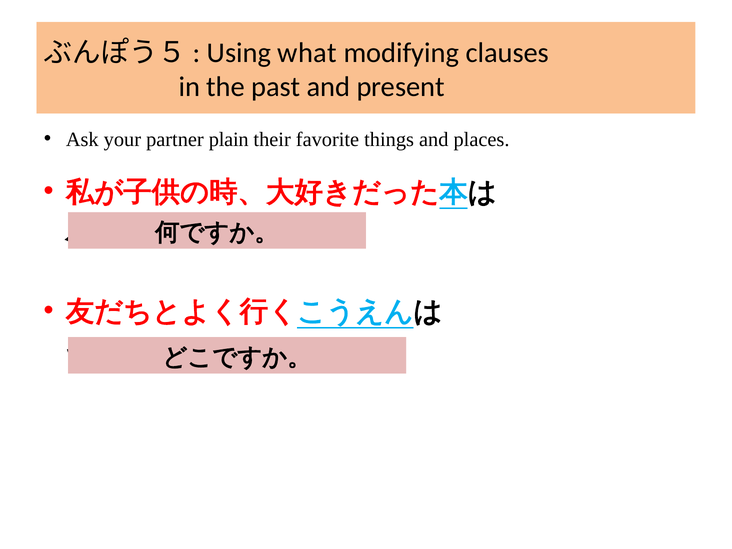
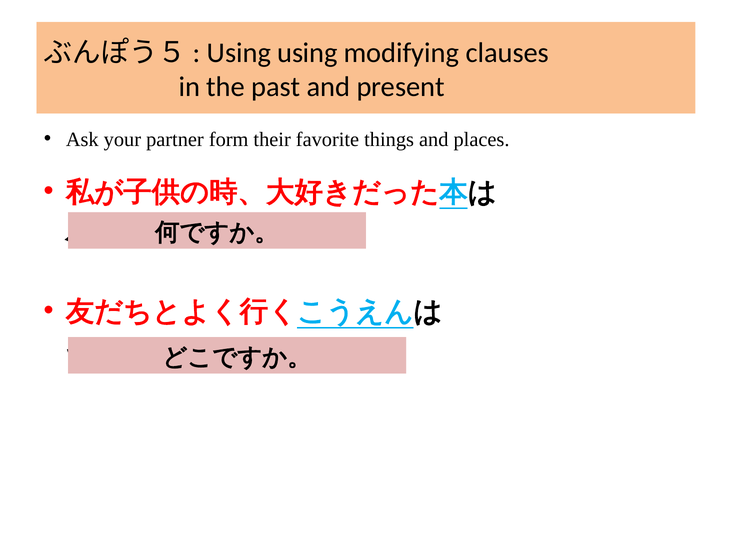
Using what: what -> using (307, 53)
plain: plain -> form (229, 139)
